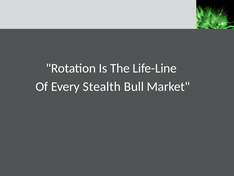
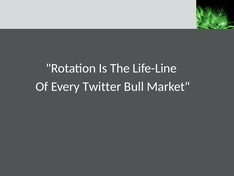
Stealth: Stealth -> Twitter (102, 86)
